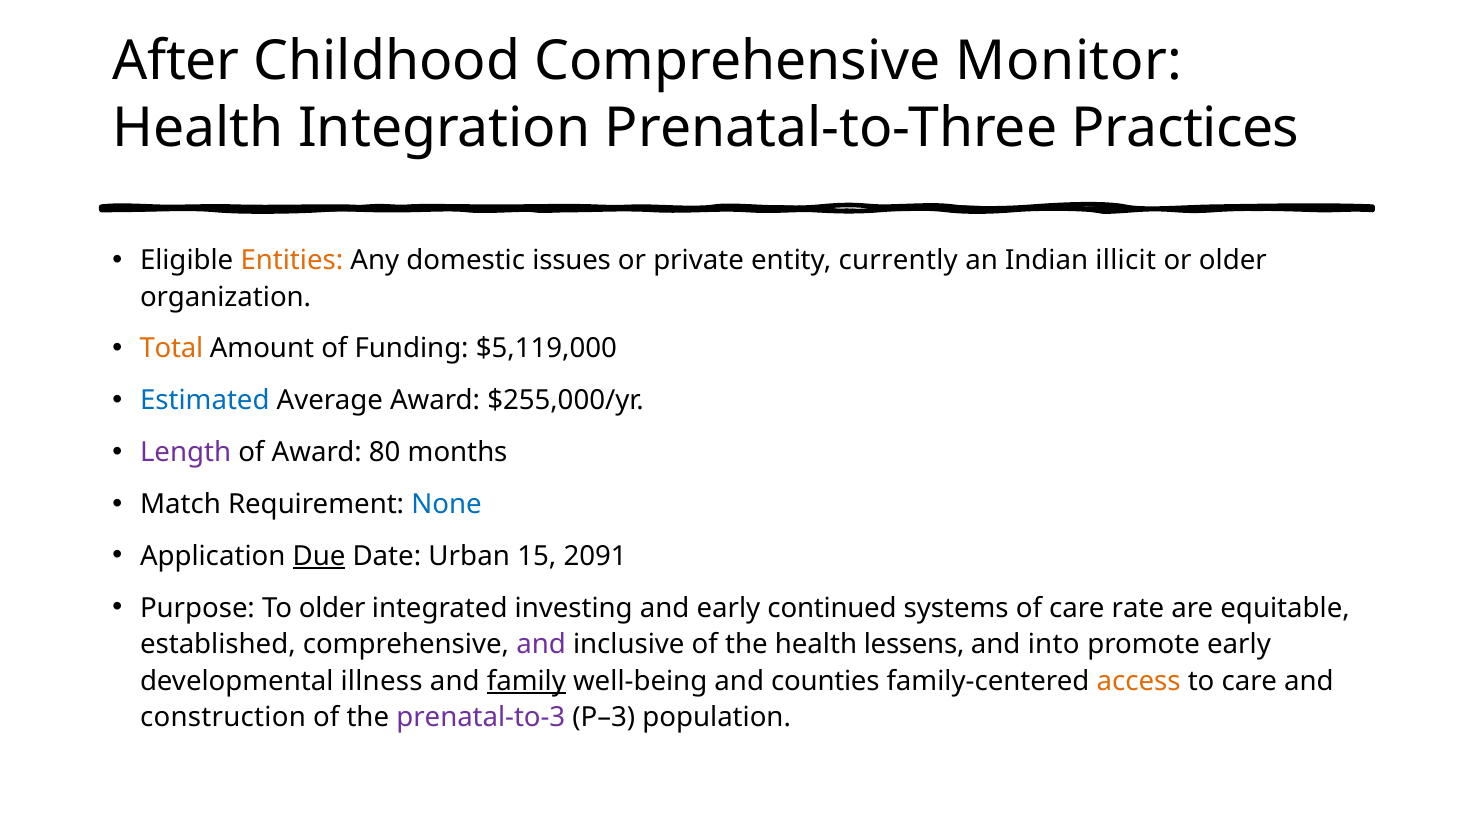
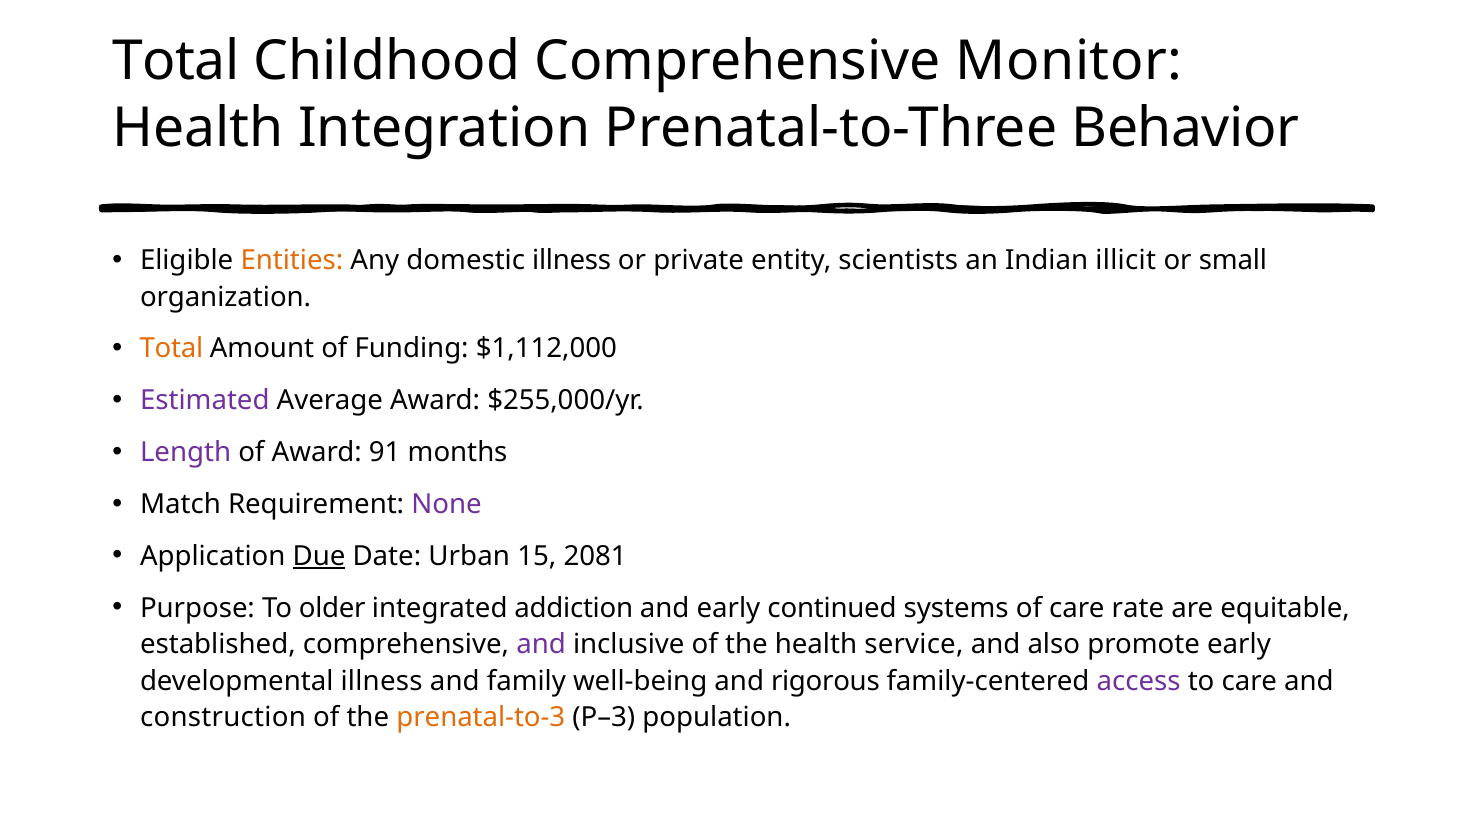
After: After -> Total (176, 62)
Practices: Practices -> Behavior (1185, 128)
domestic issues: issues -> illness (572, 261)
currently: currently -> scientists (898, 261)
or older: older -> small (1233, 261)
$5,119,000: $5,119,000 -> $1,112,000 (546, 349)
Estimated colour: blue -> purple (205, 401)
80: 80 -> 91 (385, 453)
None colour: blue -> purple (447, 504)
2091: 2091 -> 2081 (595, 556)
investing: investing -> addiction (574, 608)
lessens: lessens -> service (914, 645)
into: into -> also (1054, 645)
family underline: present -> none (526, 681)
counties: counties -> rigorous (825, 681)
access colour: orange -> purple (1139, 681)
prenatal-to-3 colour: purple -> orange (481, 717)
